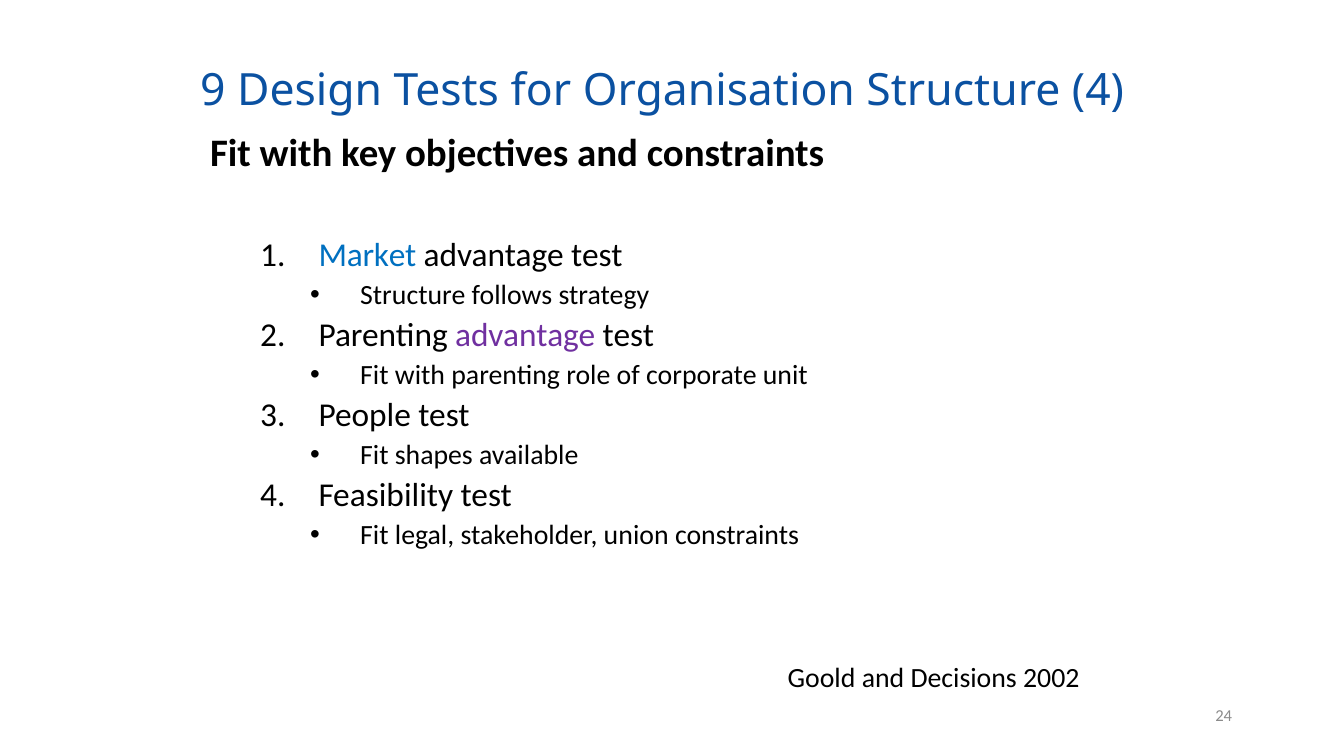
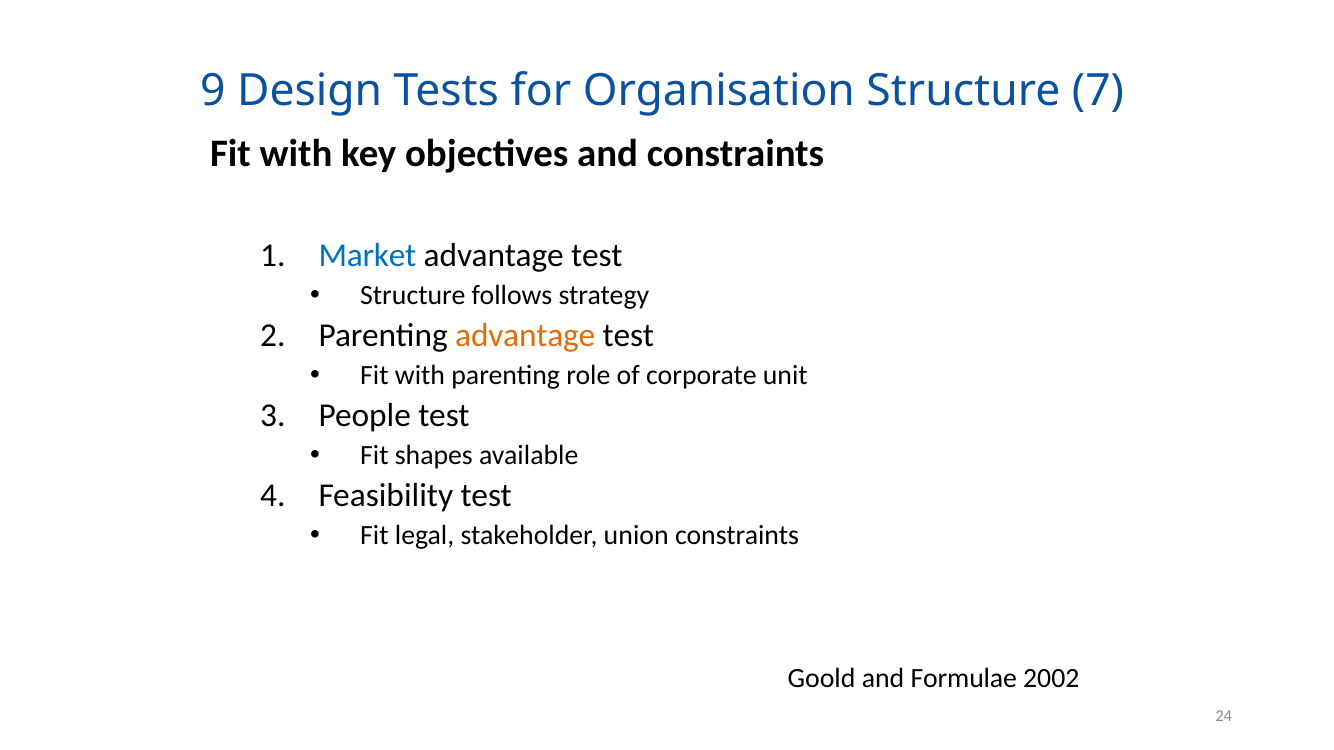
Structure 4: 4 -> 7 (1098, 90)
advantage colour: purple -> orange (525, 336)
Decisions: Decisions -> Formulae (964, 679)
